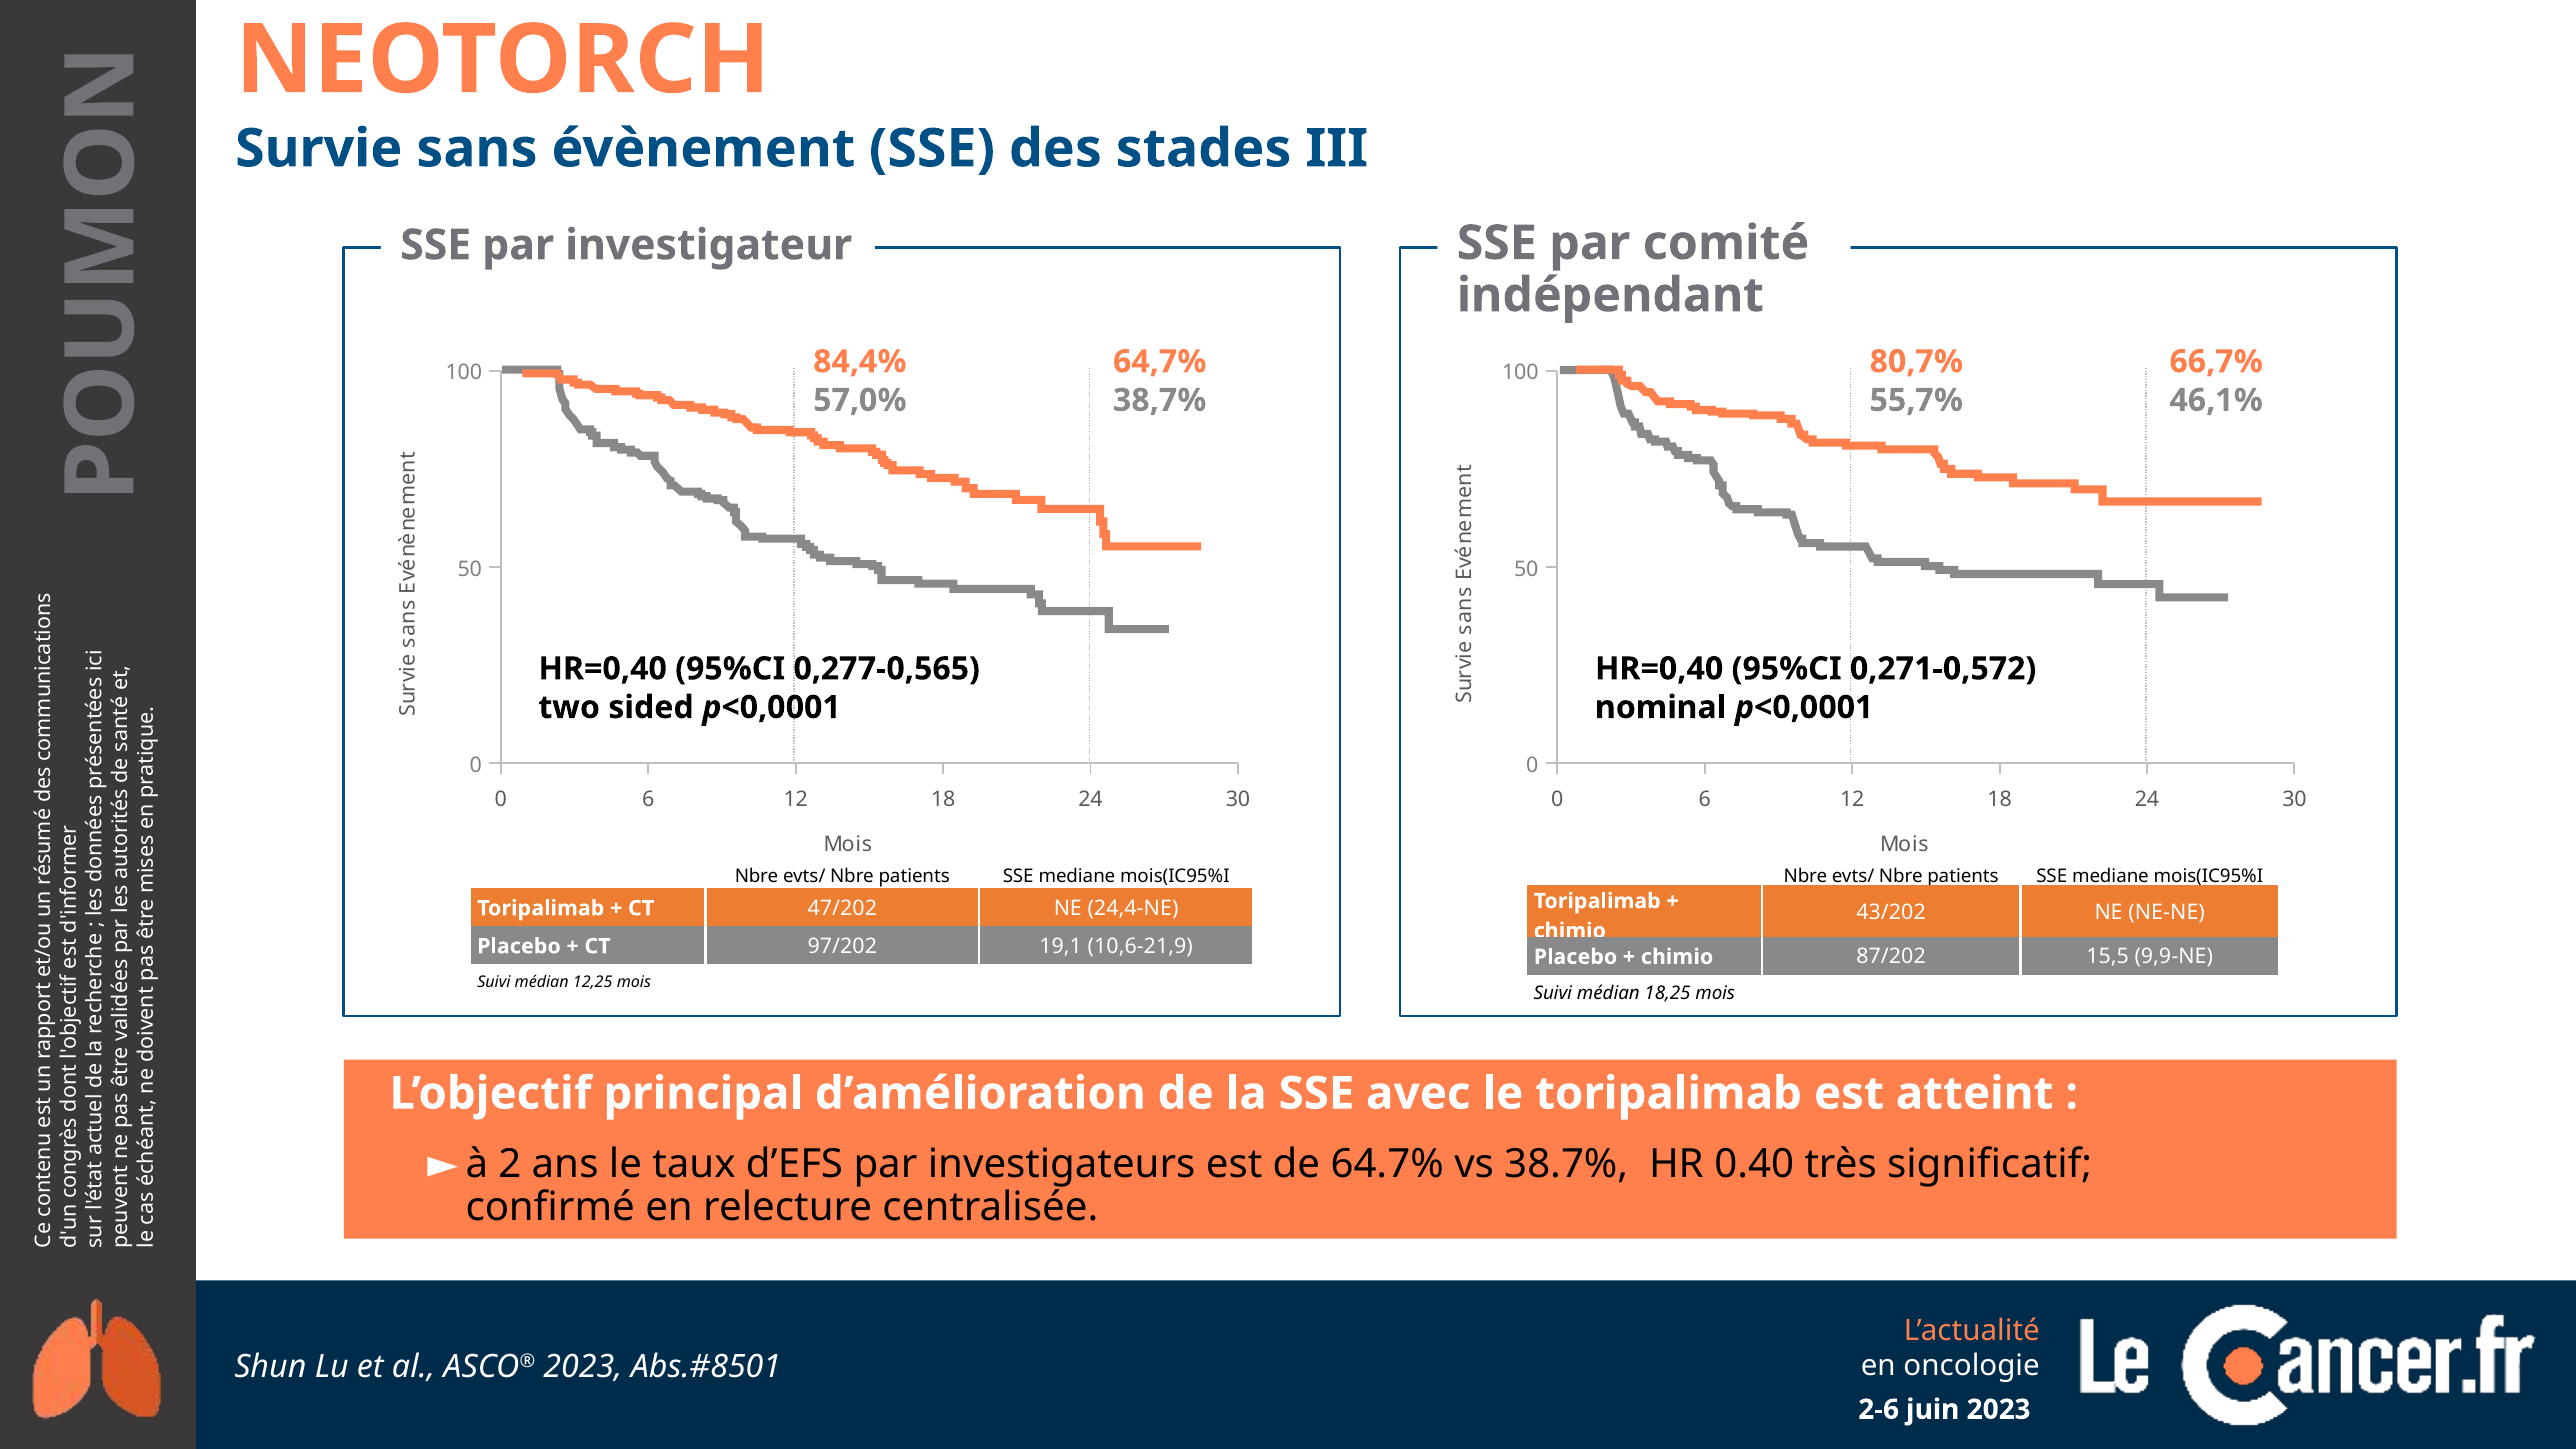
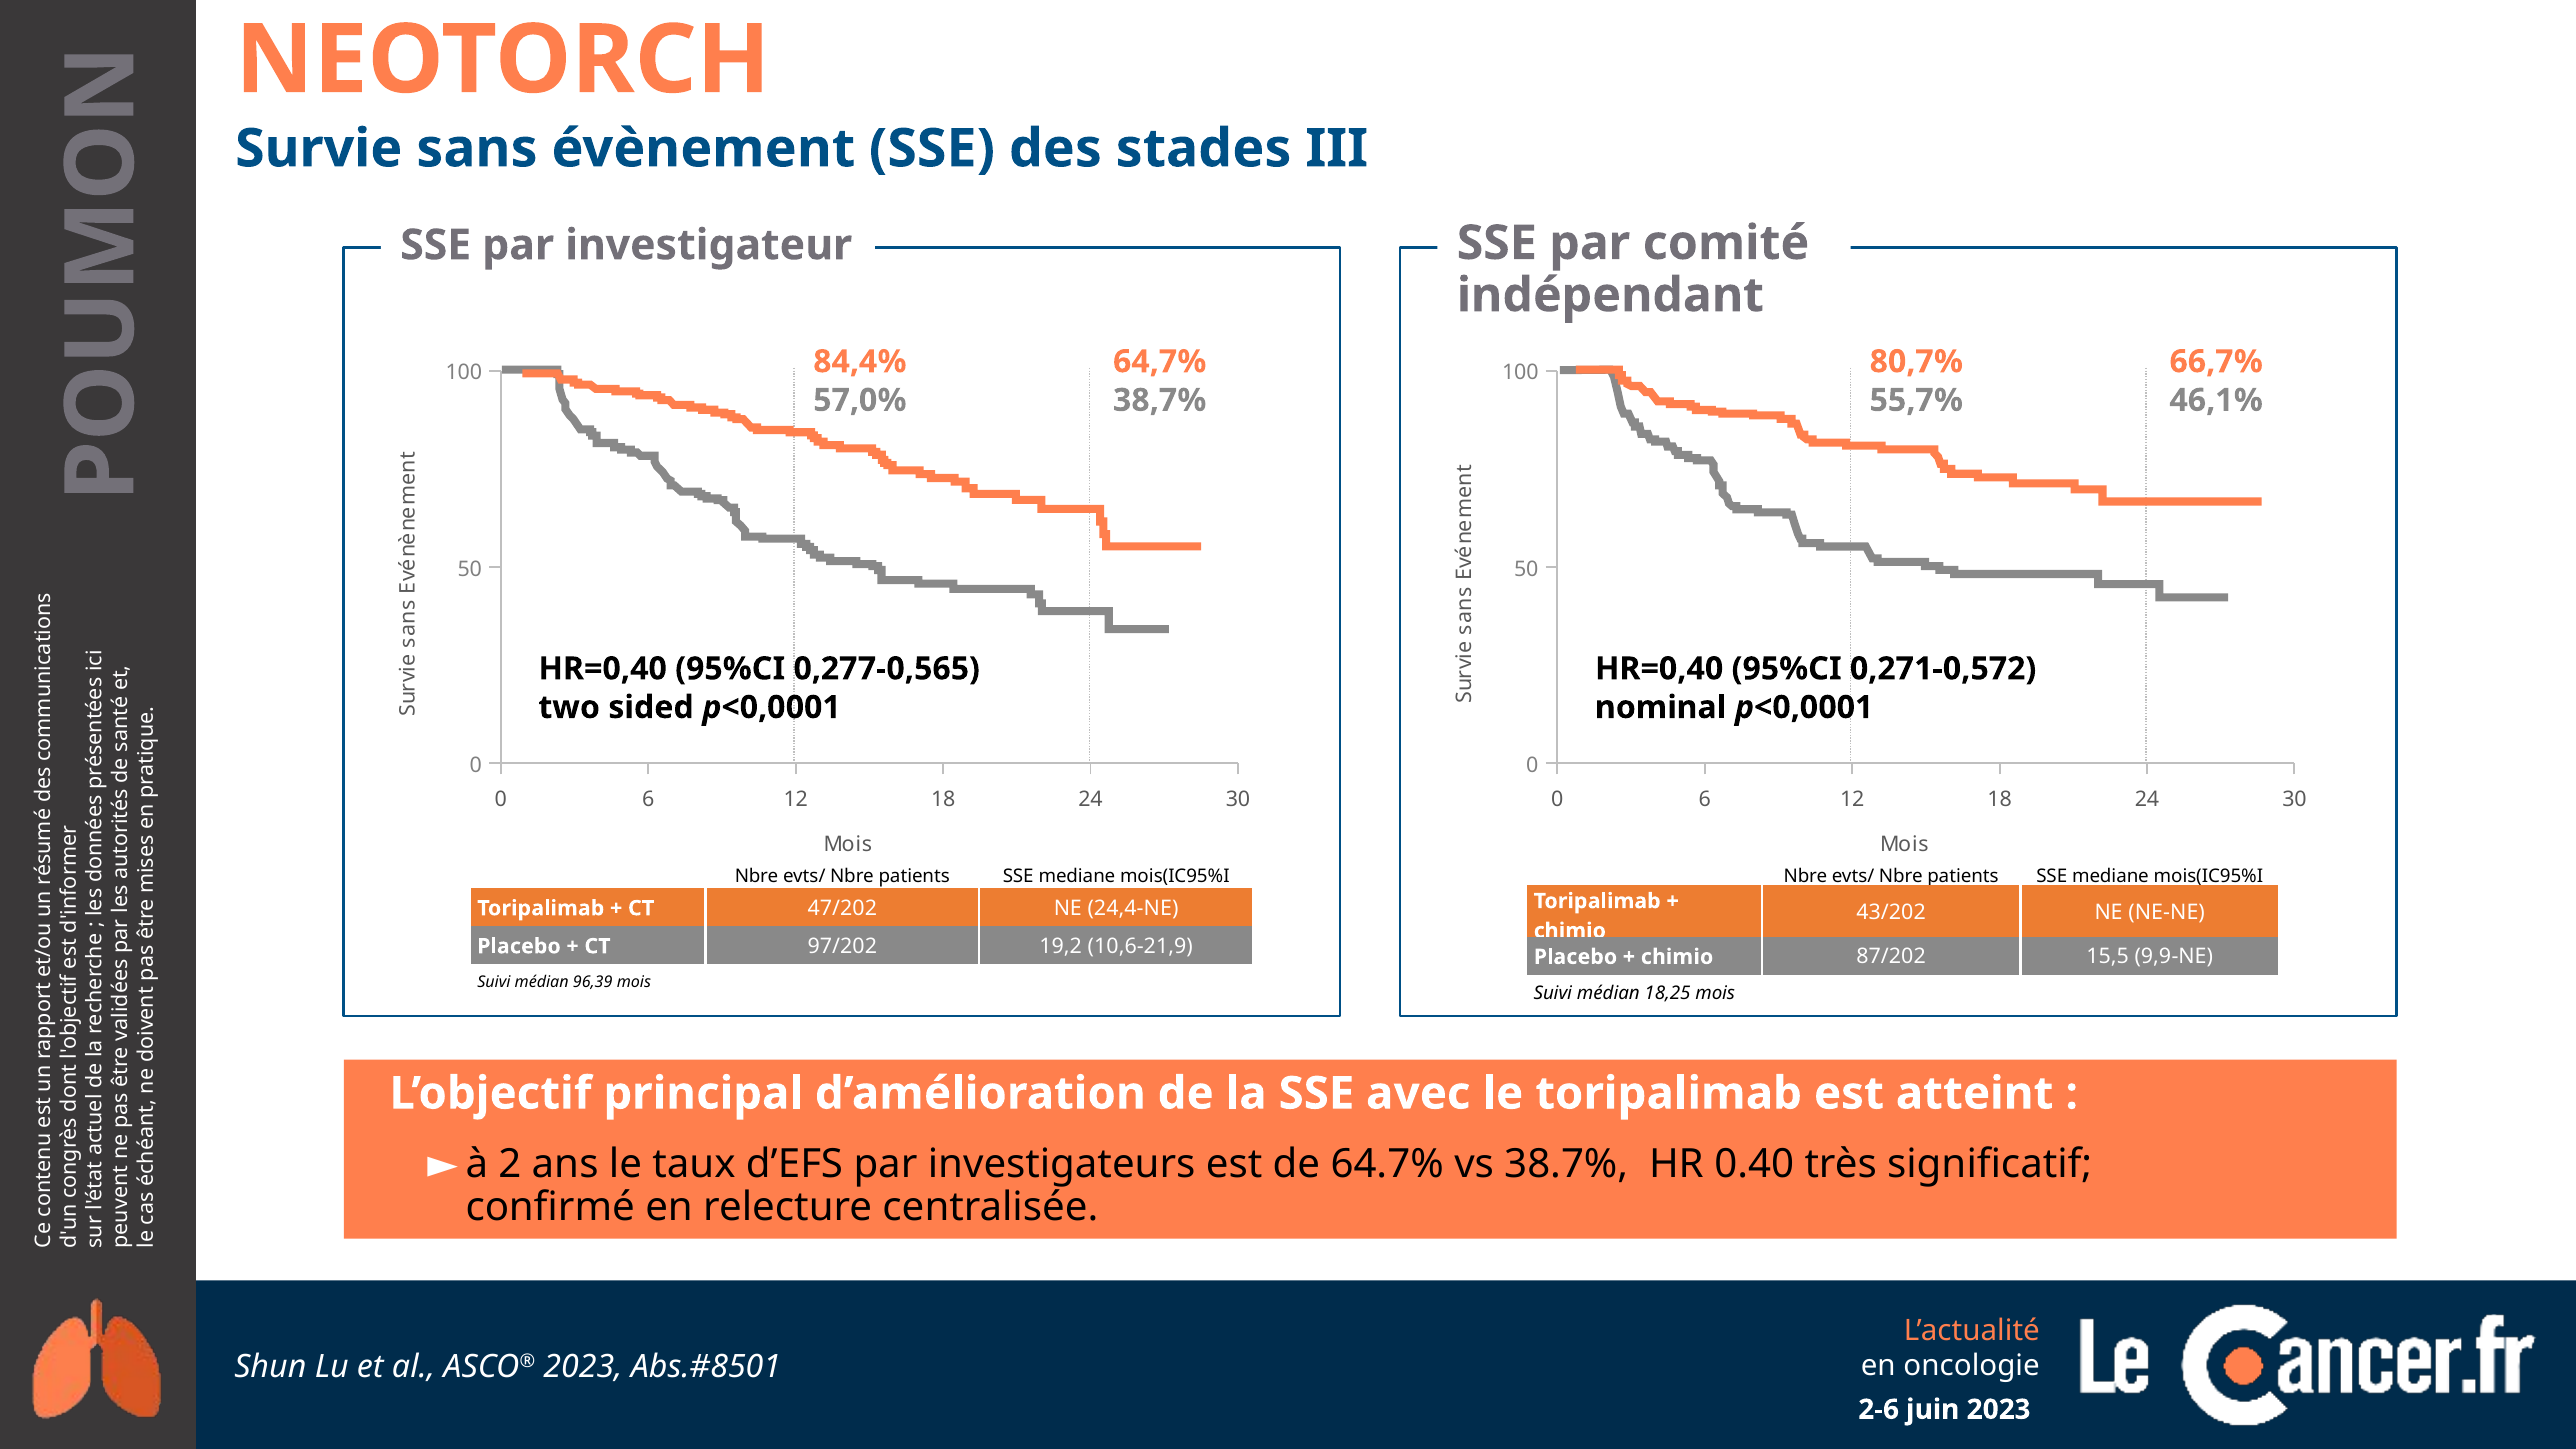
19,1: 19,1 -> 19,2 (1061, 946)
12,25: 12,25 -> 96,39 (593, 982)
